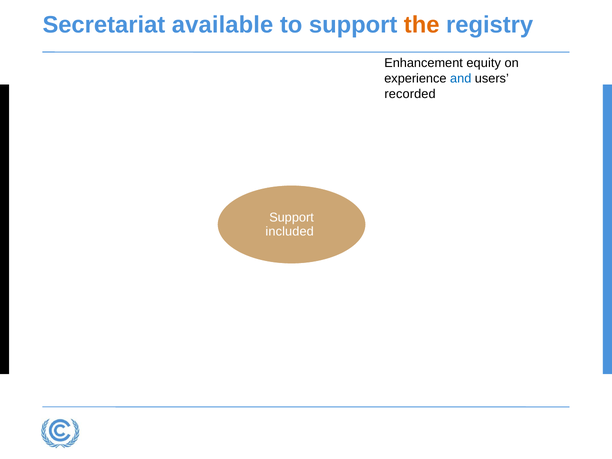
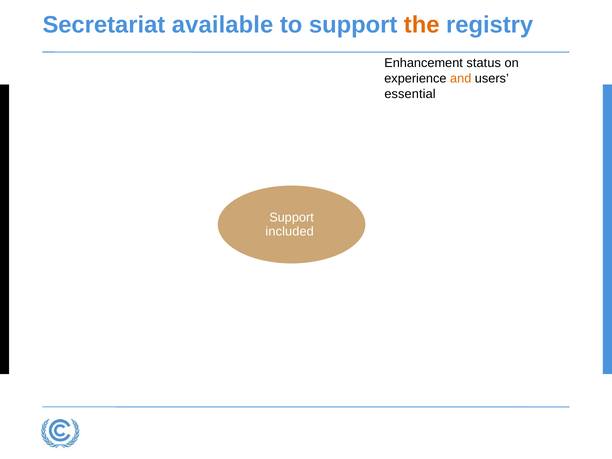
equity: equity -> status (484, 63)
and colour: blue -> orange (461, 79)
recorded: recorded -> essential (410, 94)
